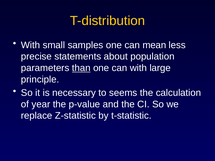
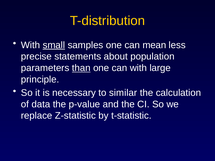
small underline: none -> present (54, 45)
seems: seems -> similar (123, 93)
year: year -> data (41, 104)
